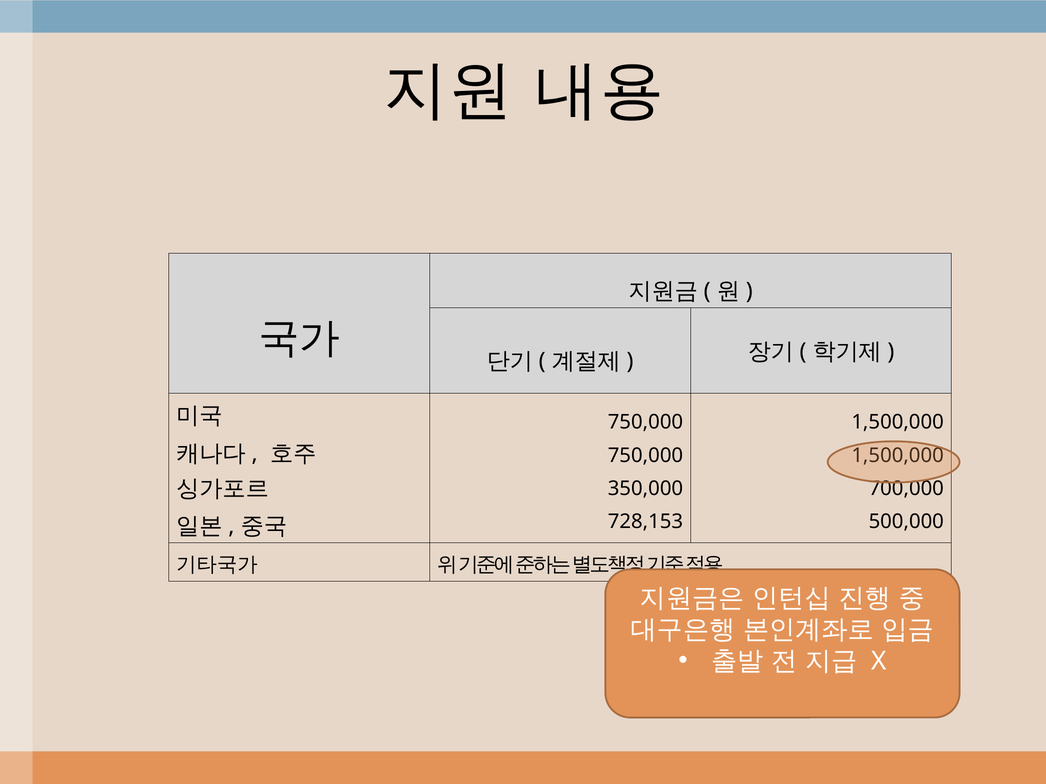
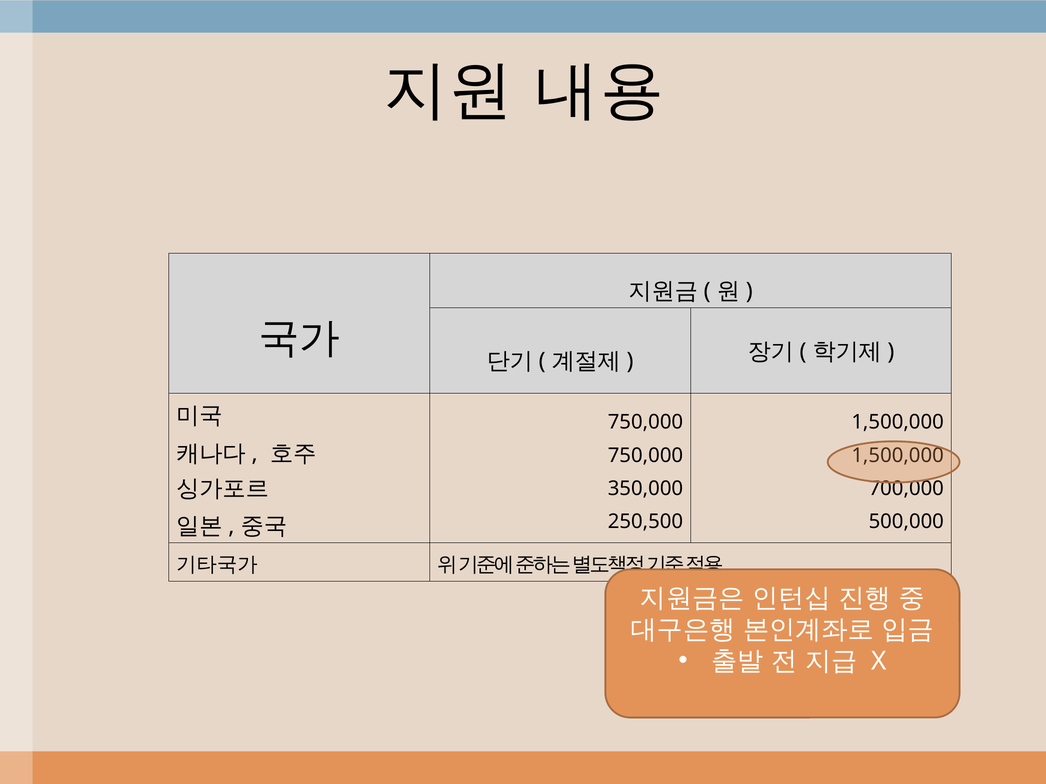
728,153: 728,153 -> 250,500 (645, 522)
